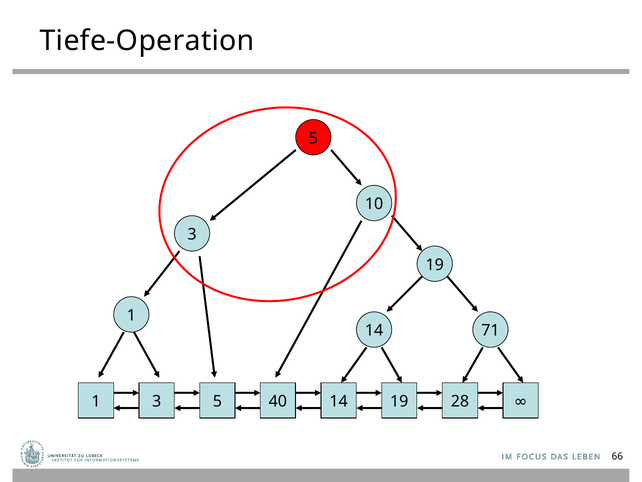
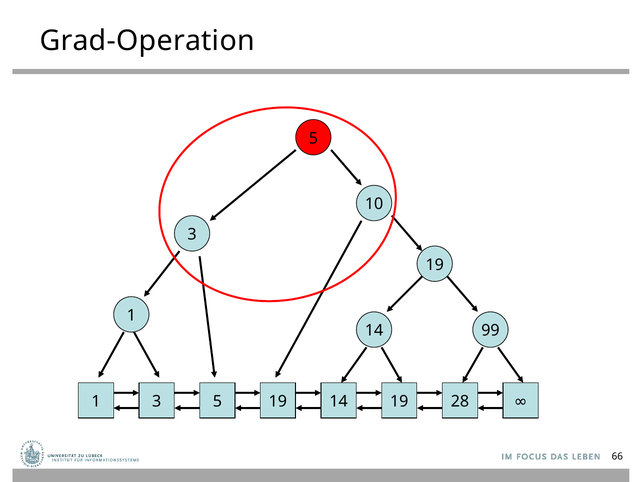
Tiefe-Operation: Tiefe-Operation -> Grad-Operation (147, 41)
71: 71 -> 99 (490, 330)
3 40: 40 -> 19 (278, 401)
